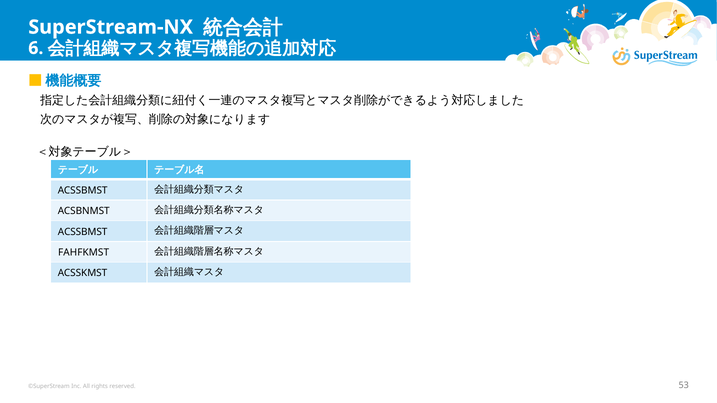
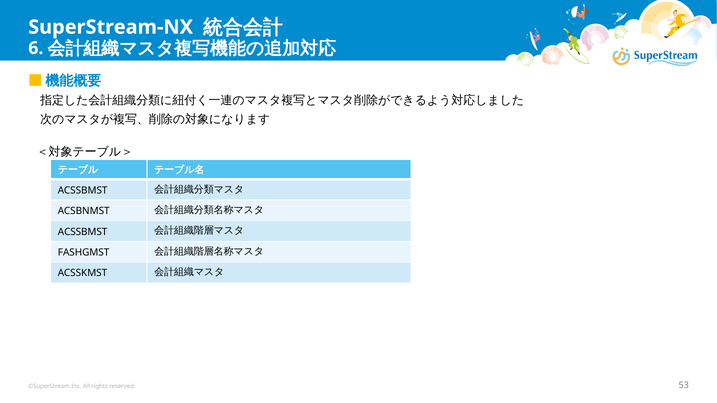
FAHFKMST: FAHFKMST -> FASHGMST (84, 253)
